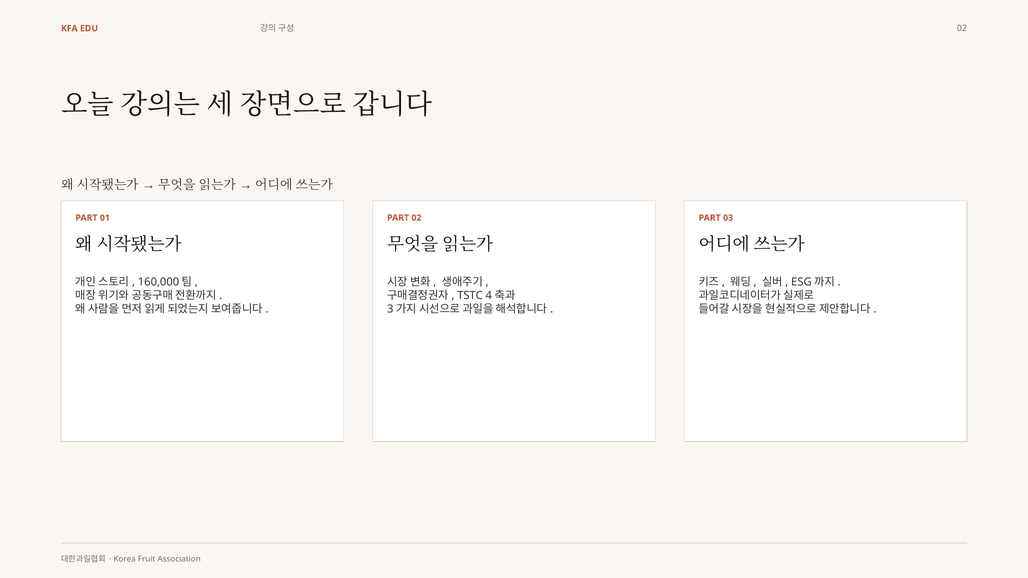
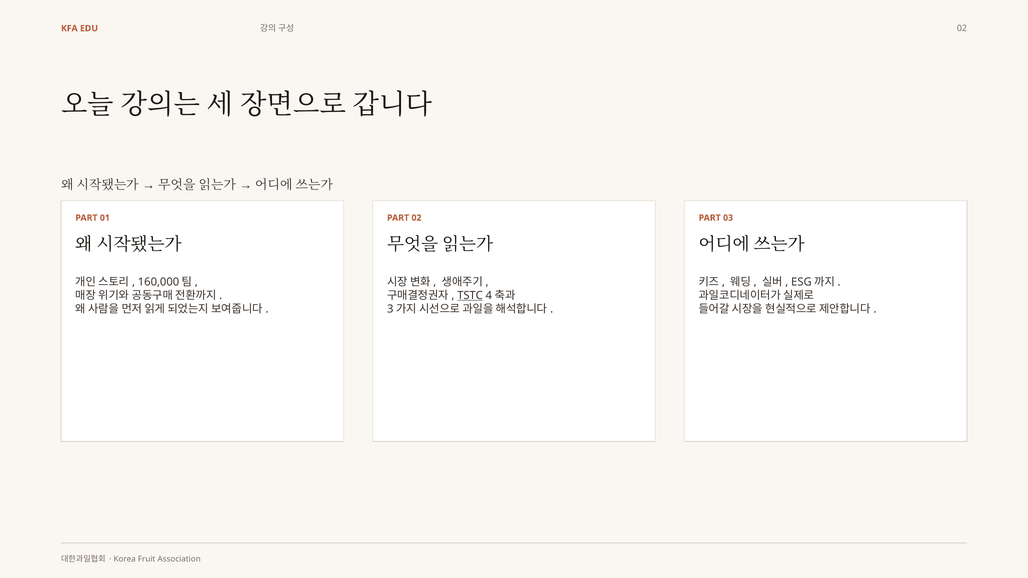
TSTC underline: none -> present (470, 296)
